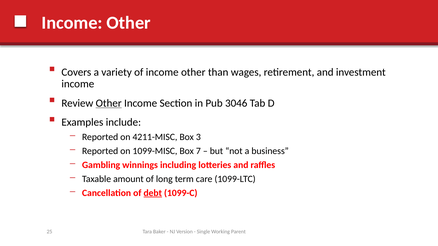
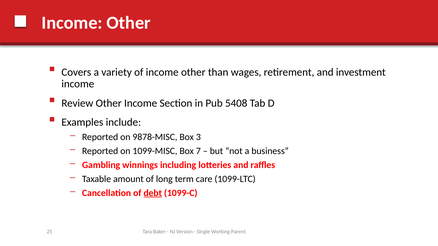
Other underline: present -> none (109, 103)
3046: 3046 -> 5408 (236, 103)
4211-MISC: 4211-MISC -> 9878-MISC (155, 137)
